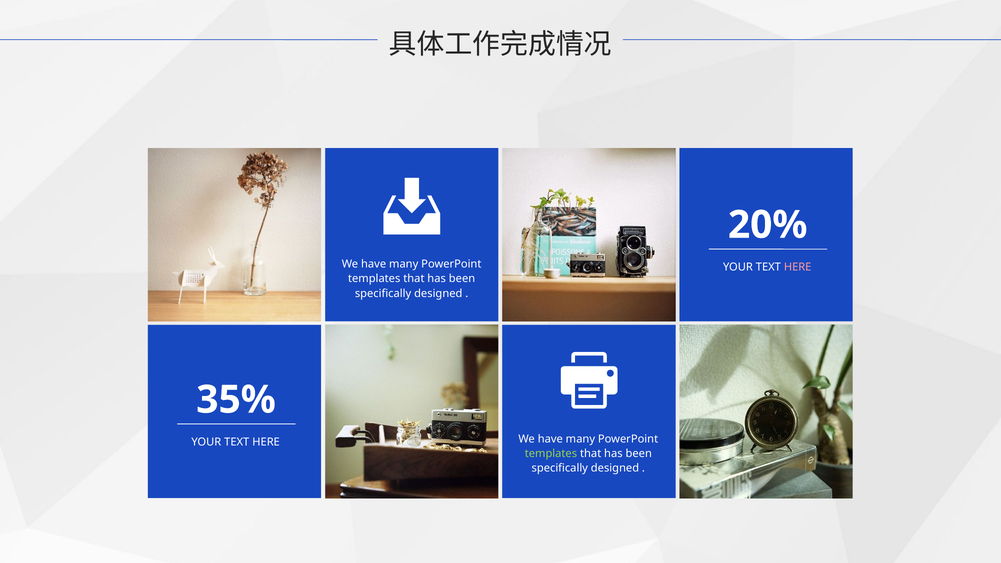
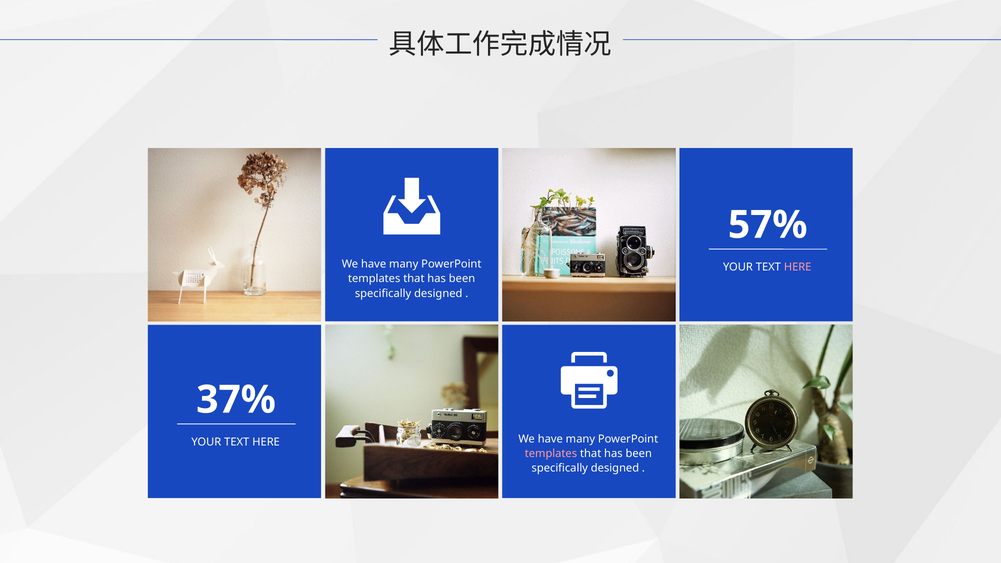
20%: 20% -> 57% (768, 225)
35%: 35% -> 37% (236, 400)
templates colour: light green -> pink (551, 454)
